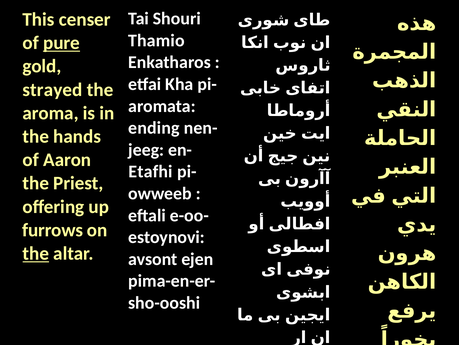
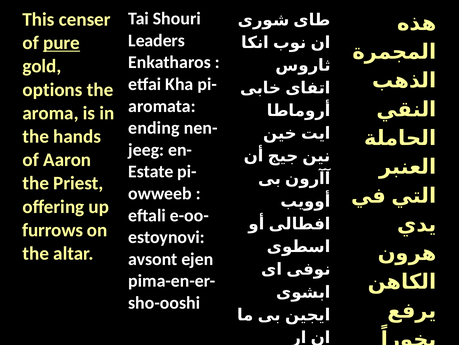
Thamio: Thamio -> Leaders (157, 40)
strayed: strayed -> options (53, 90)
Etafhi: Etafhi -> Estate (151, 171)
the underline: present -> none (36, 253)
